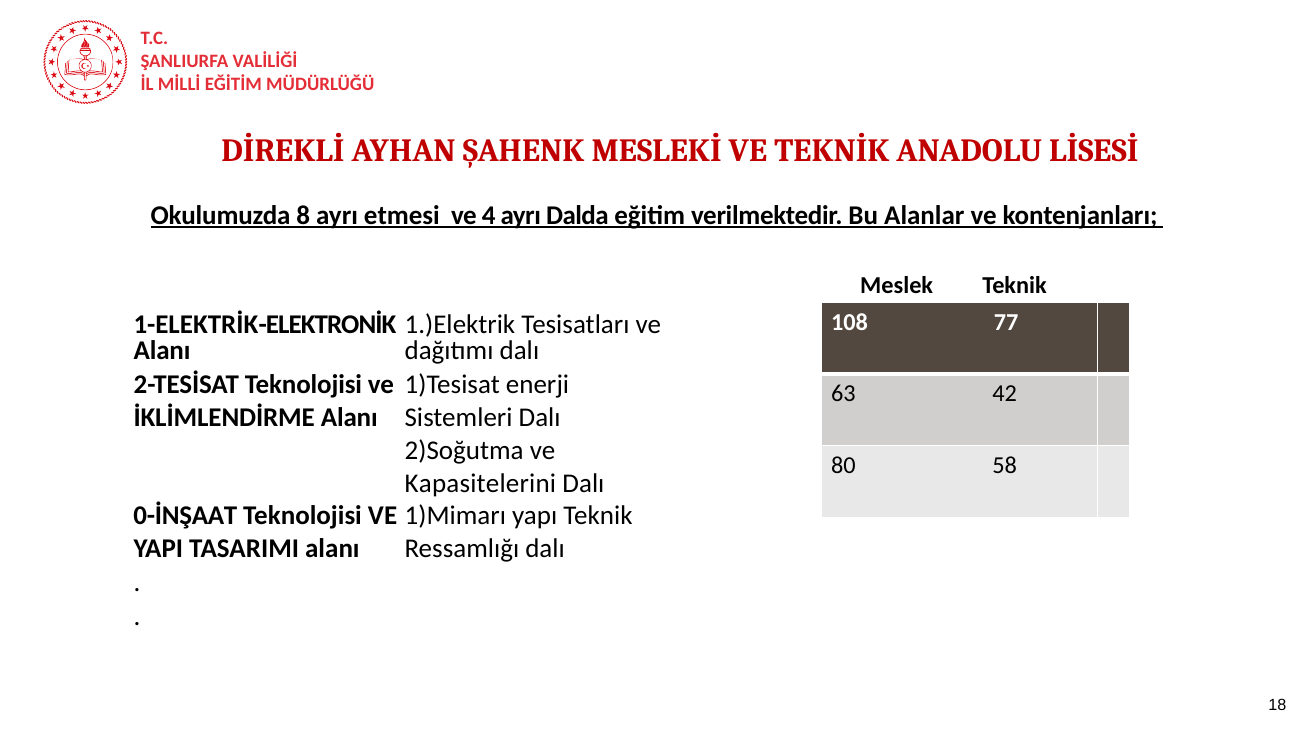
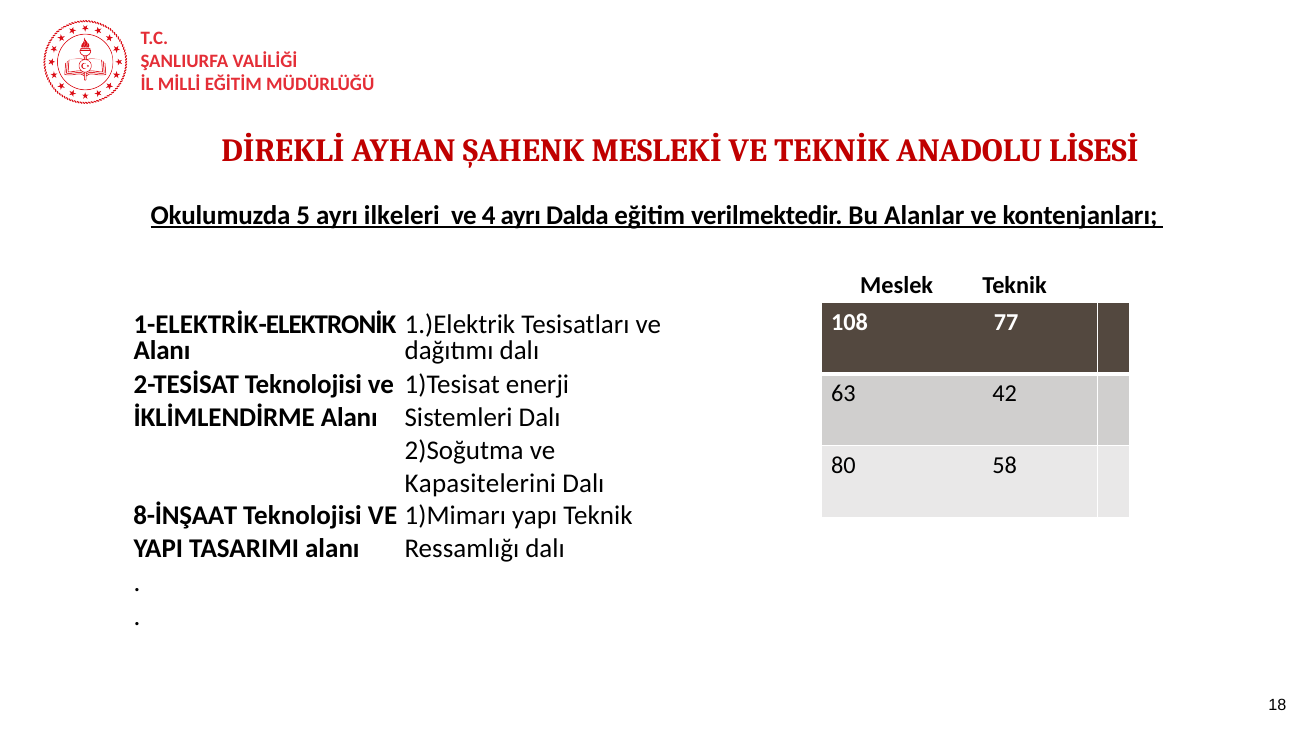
8: 8 -> 5 (303, 215)
etmesi: etmesi -> ilkeleri (402, 215)
0-İNŞAAT: 0-İNŞAAT -> 8-İNŞAAT (185, 516)
